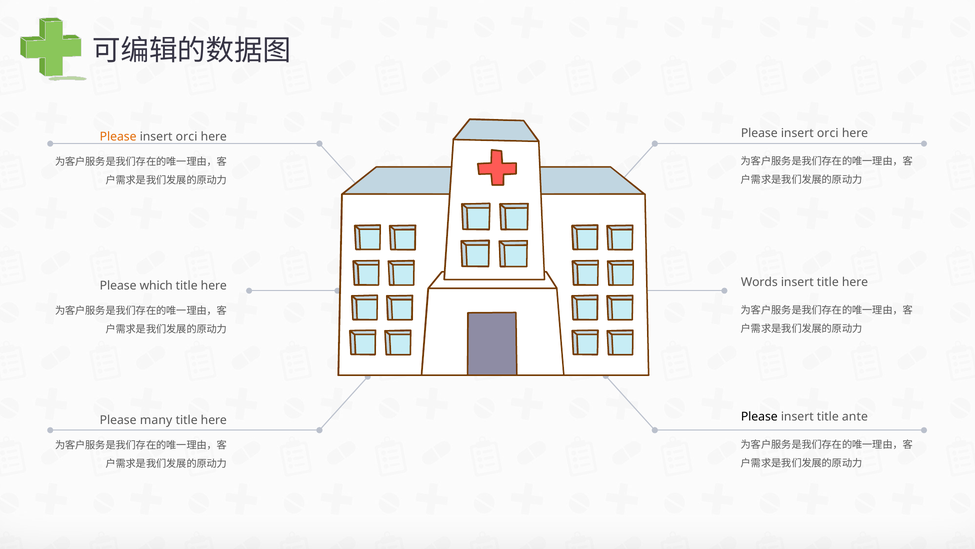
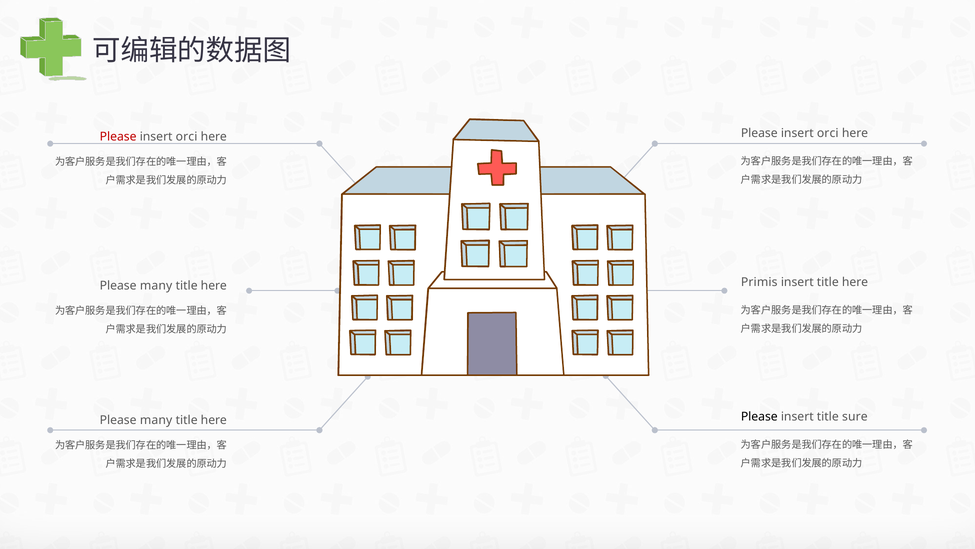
Please colour: orange -> red (118, 137)
Words: Words -> Primis (759, 282)
which: which -> many (156, 285)
ante: ante -> sure (855, 416)
